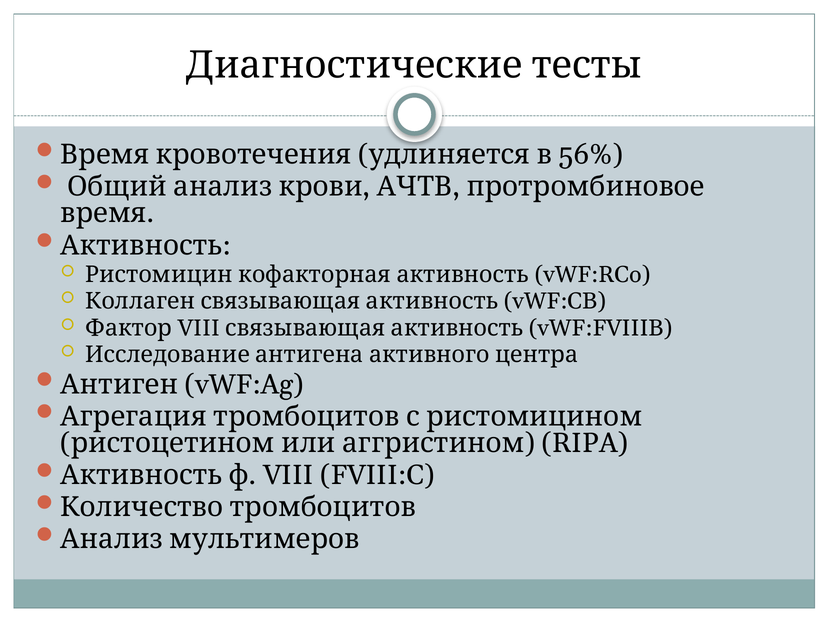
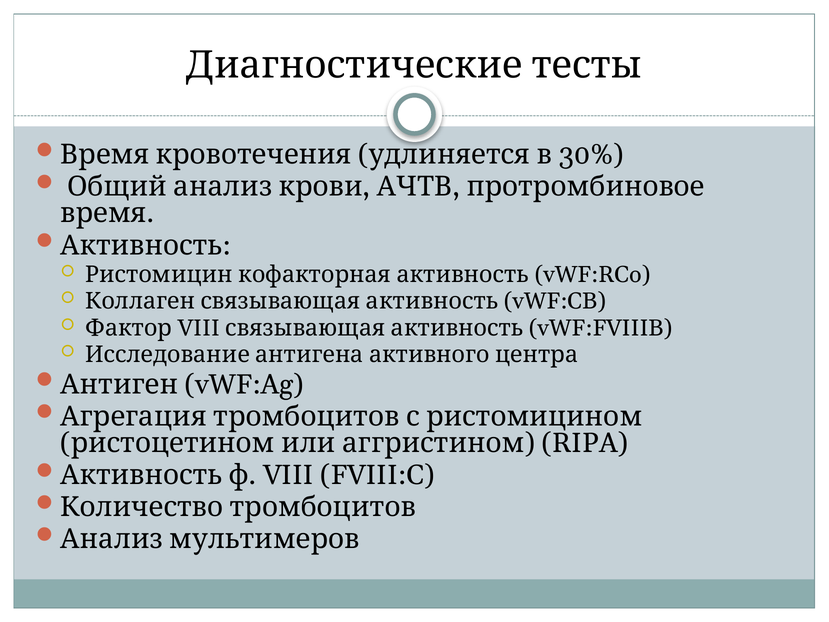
56%: 56% -> 30% (591, 155)
